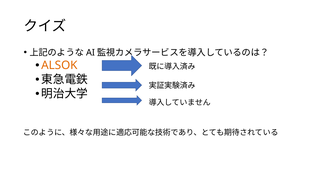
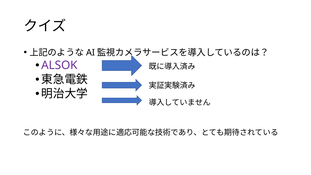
ALSOK colour: orange -> purple (59, 65)
